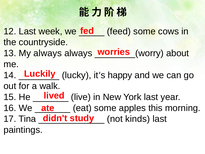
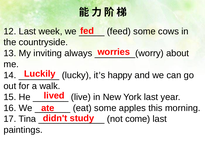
My always: always -> inviting (48, 53)
kinds: kinds -> come (138, 119)
